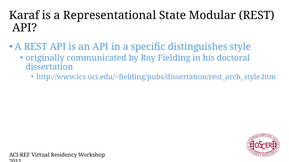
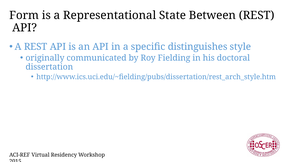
Karaf: Karaf -> Form (24, 15)
Modular: Modular -> Between (212, 15)
